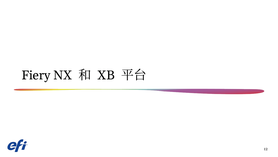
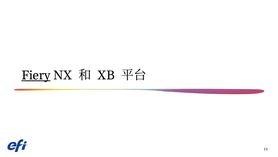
Fiery underline: none -> present (36, 75)
